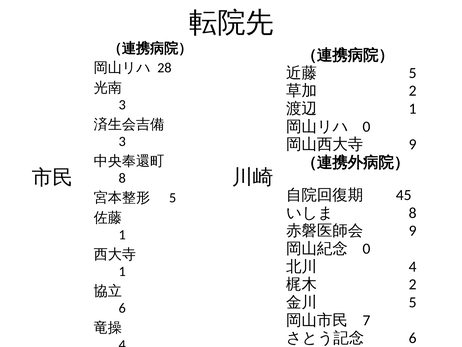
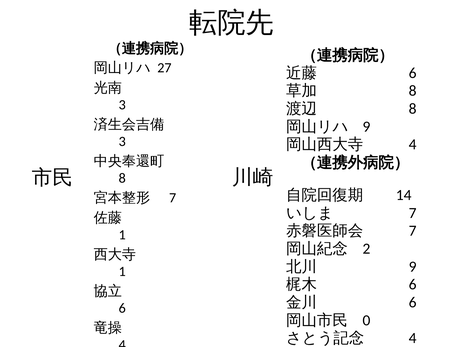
28: 28 -> 27 (164, 68)
5: 5 -> 6 (413, 73)
2: 2 -> 8 (413, 91)
1: 1 -> 8 (413, 109)
0: 0 -> 9 (366, 126)
9: 9 -> 4 (413, 144)
45: 45 -> 14 (404, 195)
5: 5 -> 7 (173, 198)
8: 8 -> 7 (413, 213)
9: 9 -> 7 (413, 230)
0: 0 -> 2 (366, 248)
4: 4 -> 9 (413, 266)
2: 2 -> 6 (413, 284)
5: 5 -> 6 (413, 302)
7: 7 -> 0 (366, 320)
6: 6 -> 4 (413, 338)
